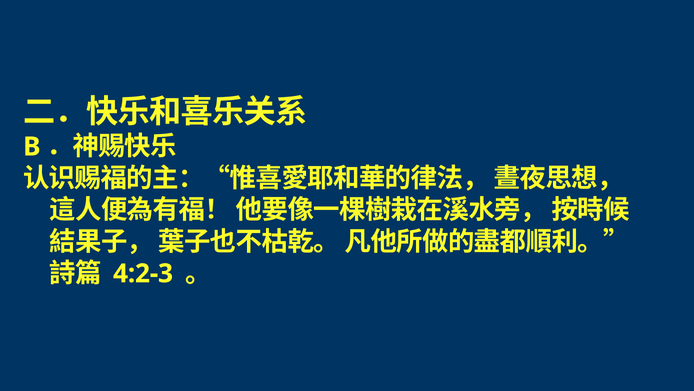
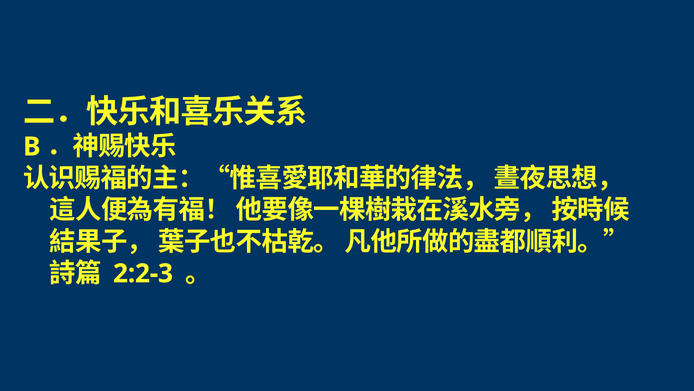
4:2-3: 4:2-3 -> 2:2-3 (143, 273)
